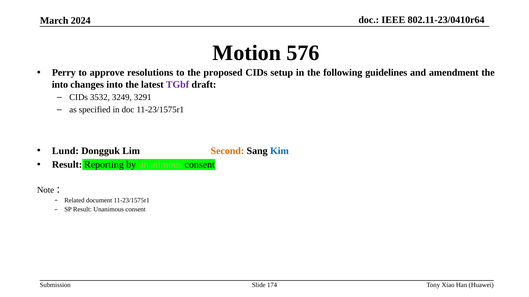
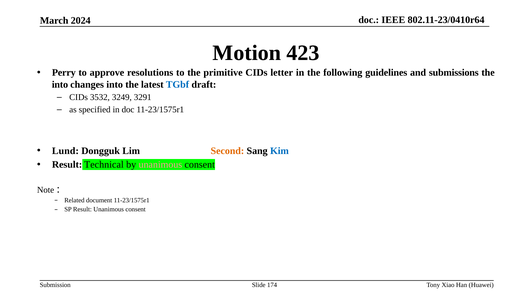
576: 576 -> 423 (303, 53)
proposed: proposed -> primitive (223, 73)
setup: setup -> letter (282, 73)
amendment: amendment -> submissions (454, 73)
TGbf colour: purple -> blue (178, 85)
Reporting: Reporting -> Technical (104, 165)
unanimous colour: light green -> pink (160, 165)
